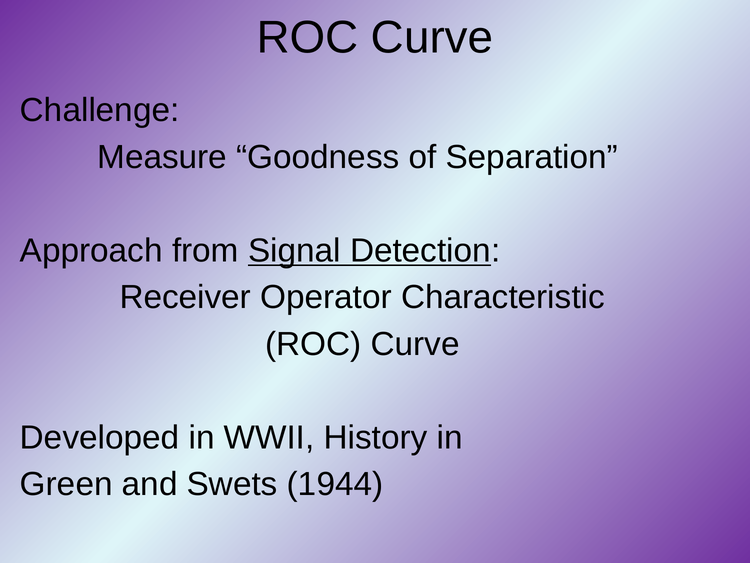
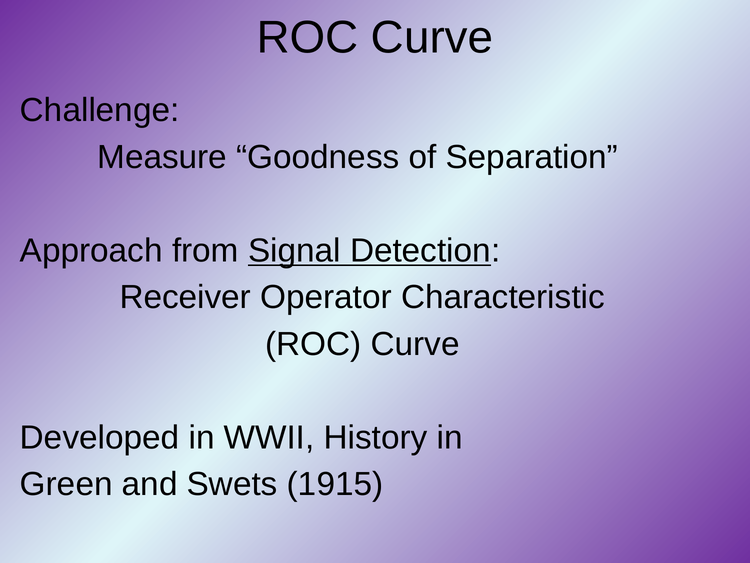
1944: 1944 -> 1915 (335, 484)
